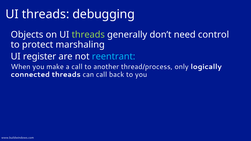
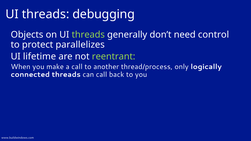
marshaling: marshaling -> parallelizes (80, 45)
register: register -> lifetime (40, 57)
reentrant colour: light blue -> light green (114, 57)
